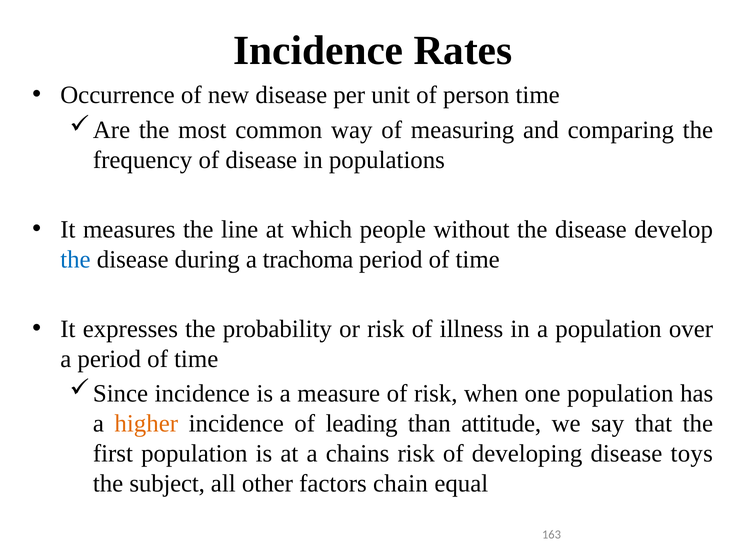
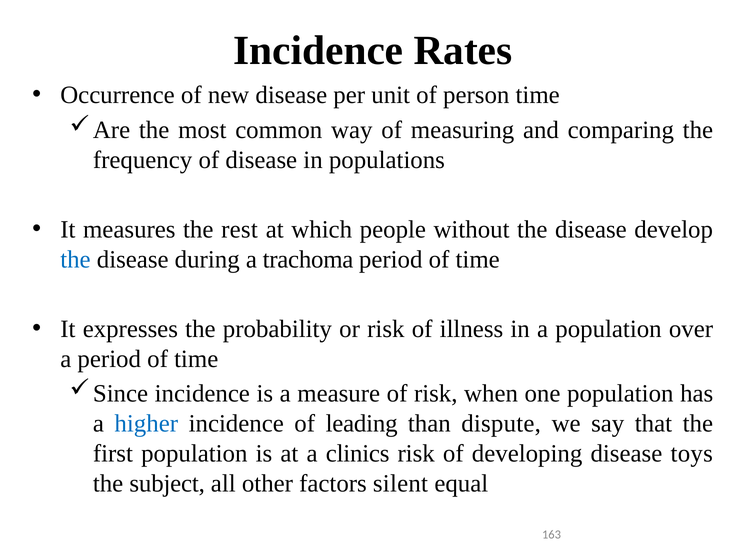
line: line -> rest (239, 229)
higher colour: orange -> blue (146, 423)
attitude: attitude -> dispute (501, 423)
chains: chains -> clinics (358, 453)
chain: chain -> silent (400, 483)
